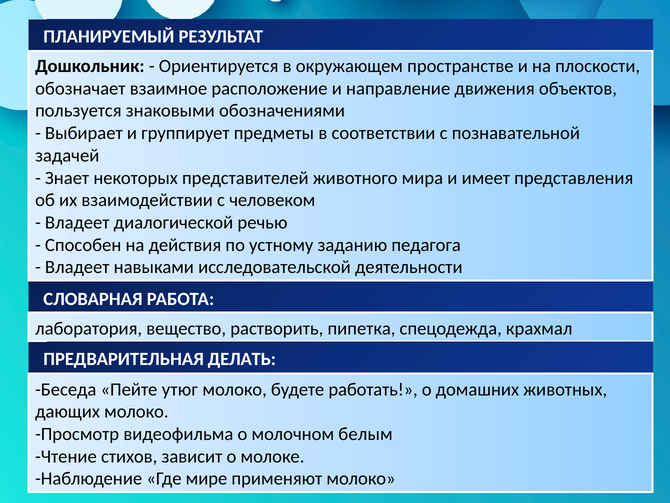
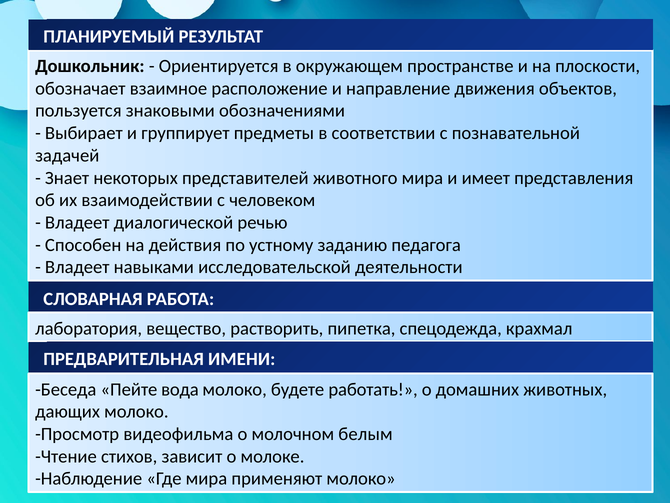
ДЕЛАТЬ: ДЕЛАТЬ -> ИМЕНИ (242, 359)
утюг: утюг -> вода (180, 389)
Где мире: мире -> мира (206, 478)
